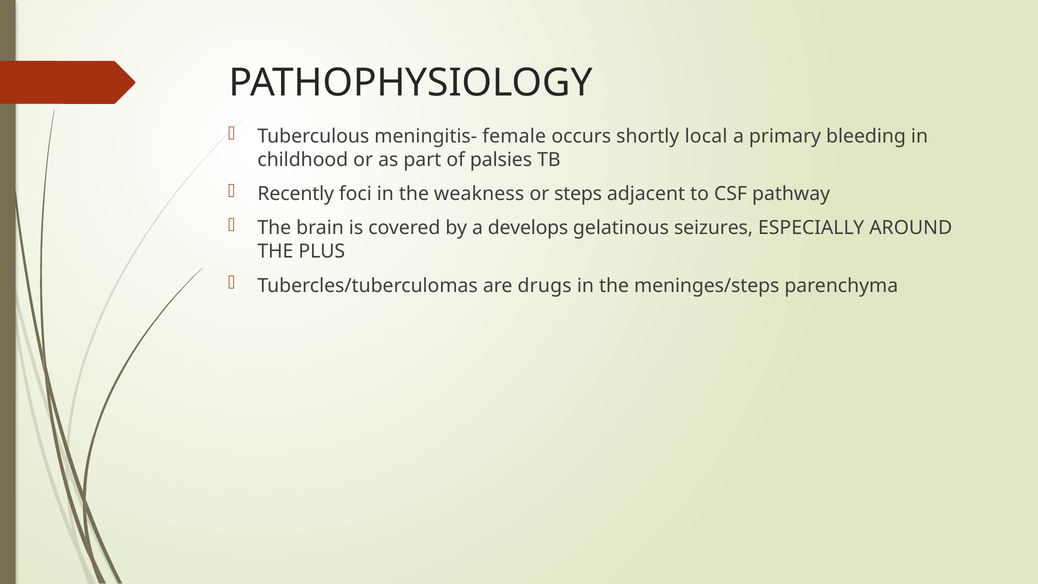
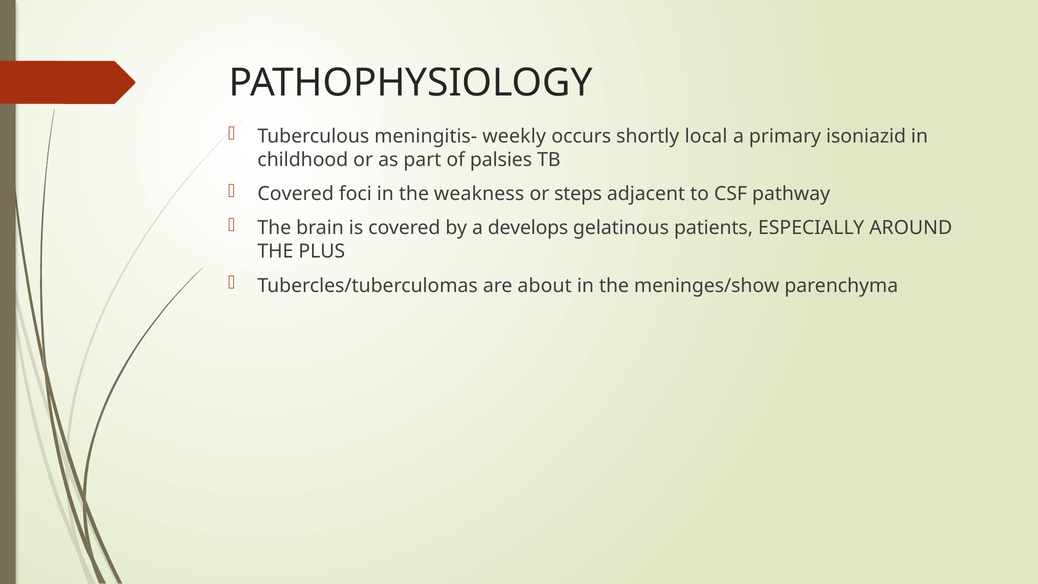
female: female -> weekly (514, 136)
bleeding: bleeding -> isoniazid (866, 136)
Recently: Recently -> Covered (296, 194)
seizures: seizures -> patients (714, 228)
drugs: drugs -> about (545, 286)
meninges/steps: meninges/steps -> meninges/show (707, 286)
